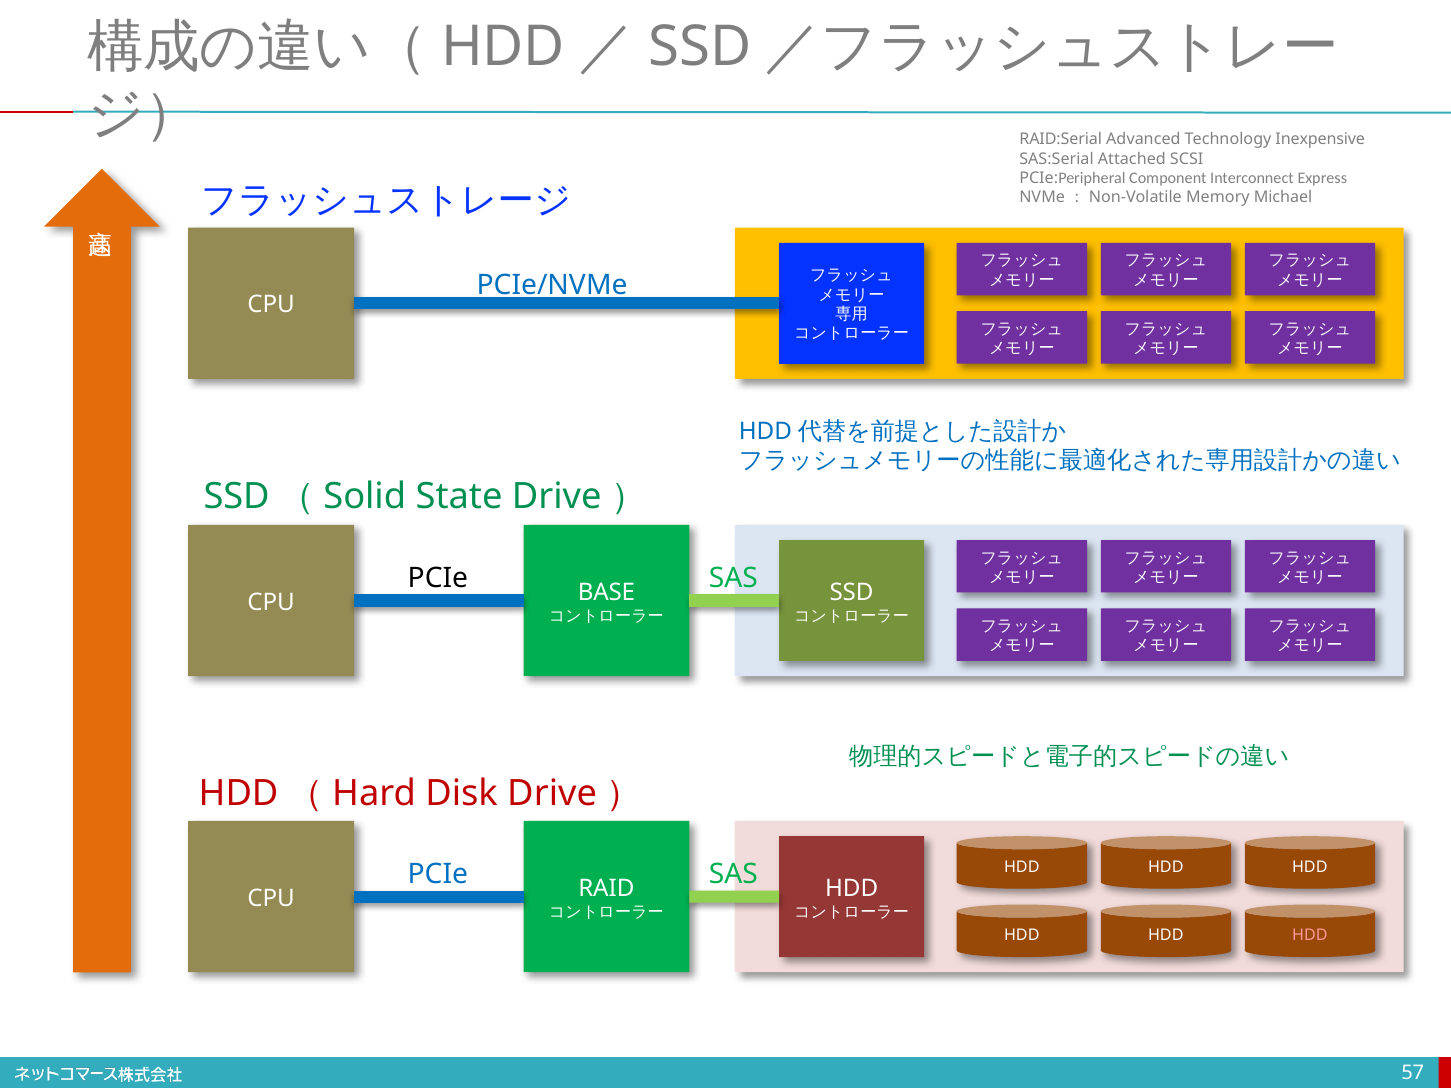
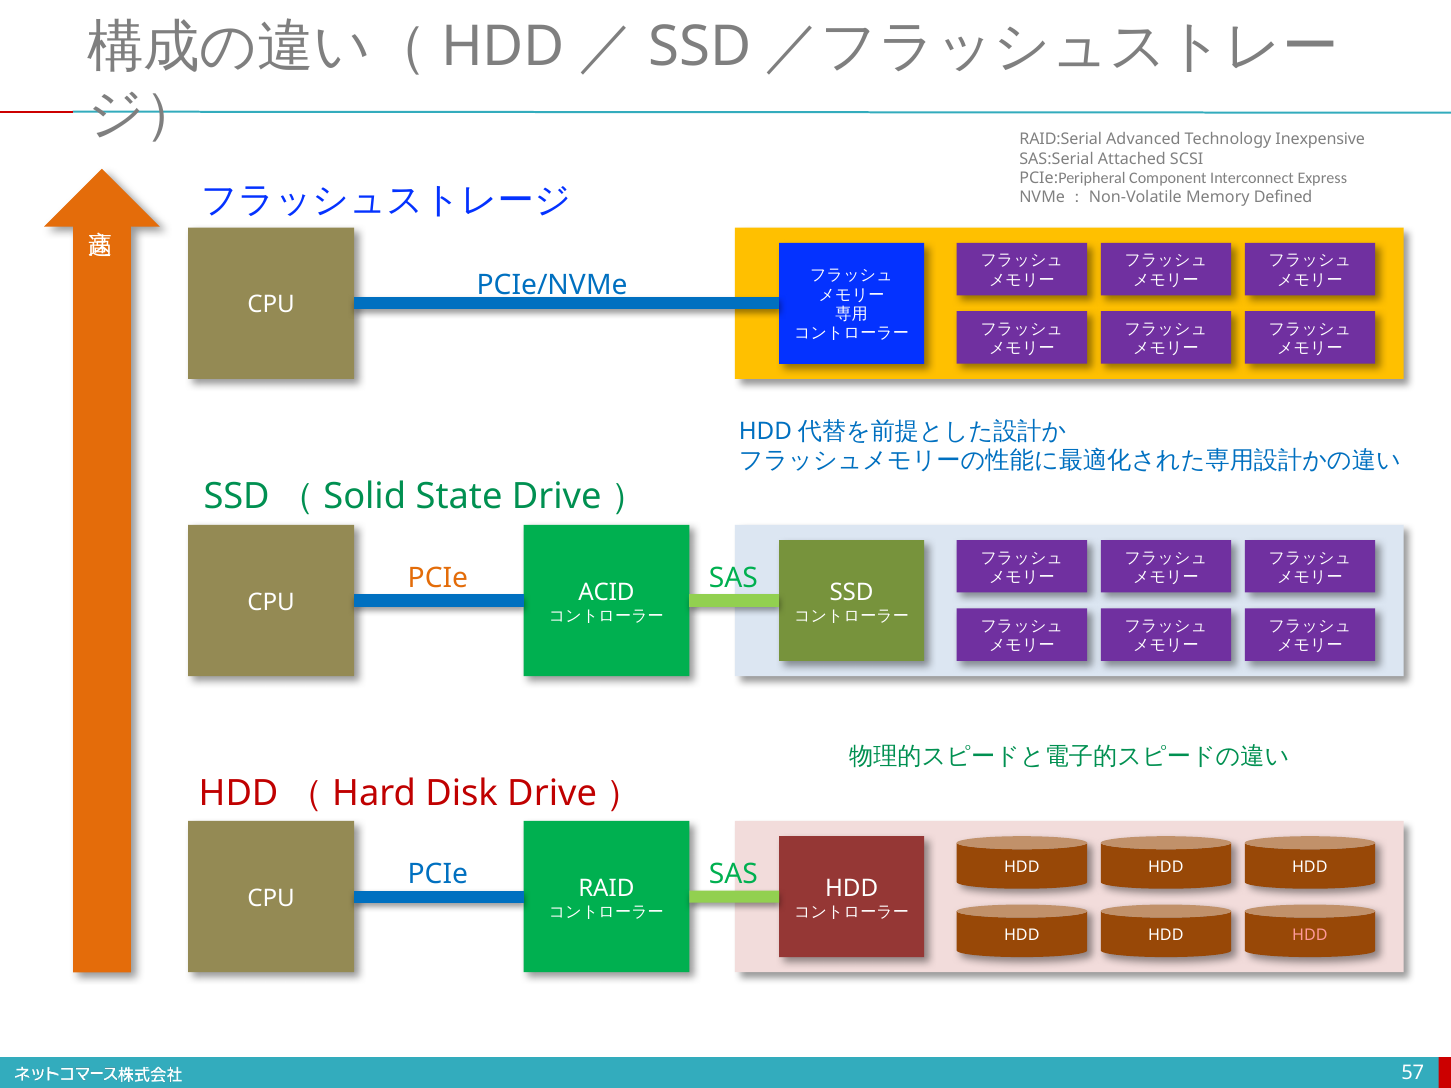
Michael: Michael -> Defined (1283, 198)
PCIe colour: black -> orange (438, 578)
BASE: BASE -> ACID (606, 593)
